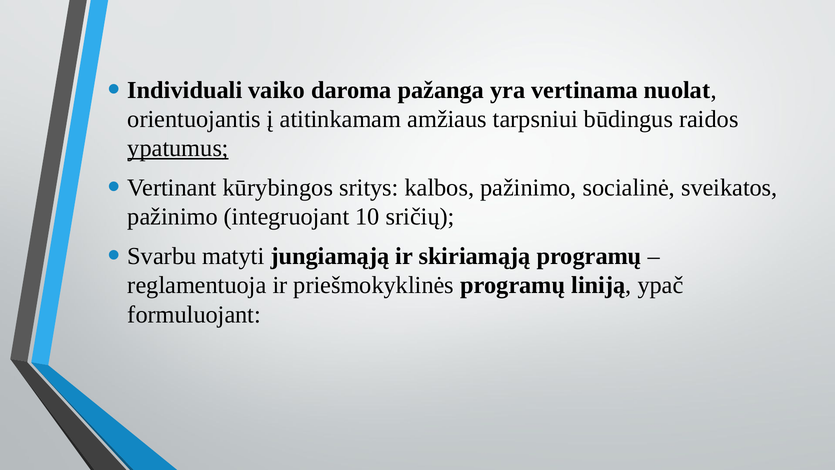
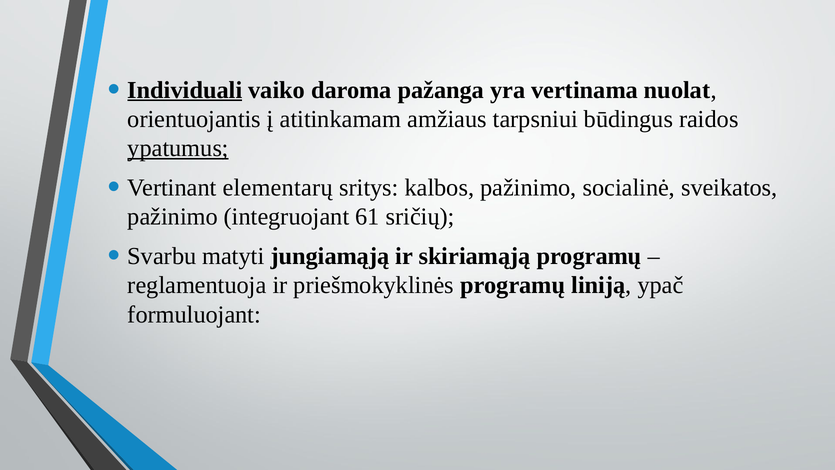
Individuali underline: none -> present (185, 90)
kūrybingos: kūrybingos -> elementarų (278, 188)
10: 10 -> 61 (367, 217)
